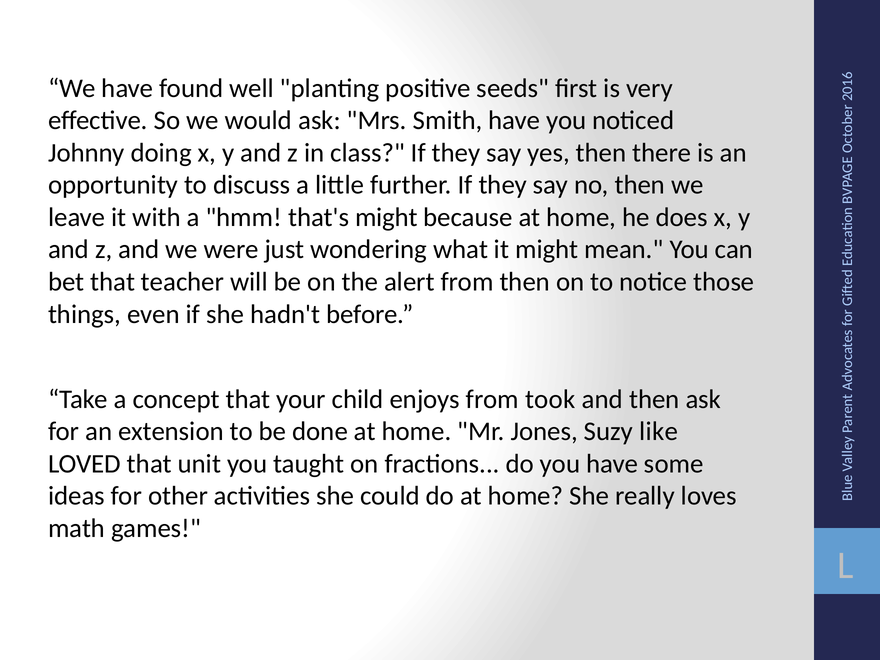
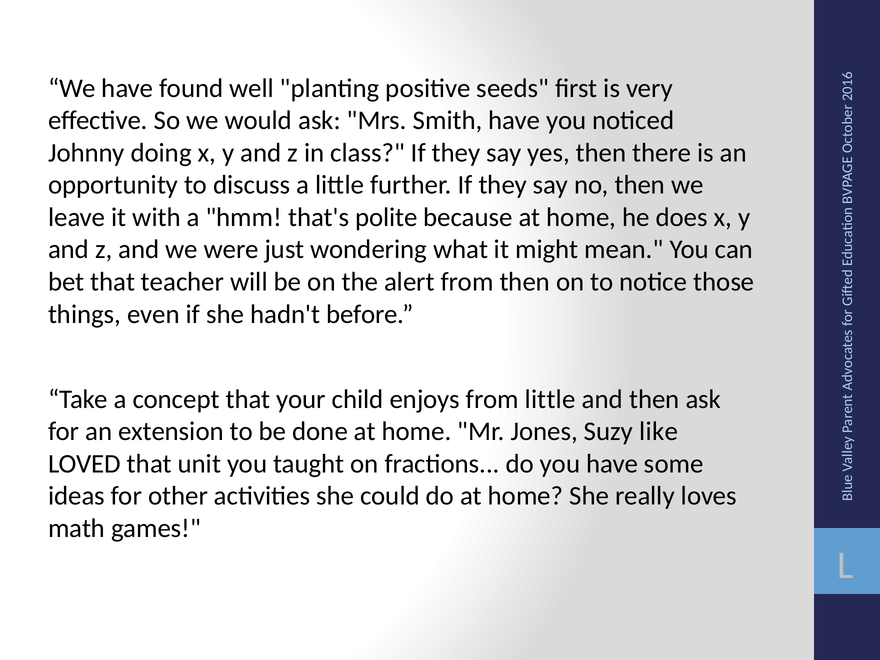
that's might: might -> polite (386, 217)
from took: took -> little (550, 399)
